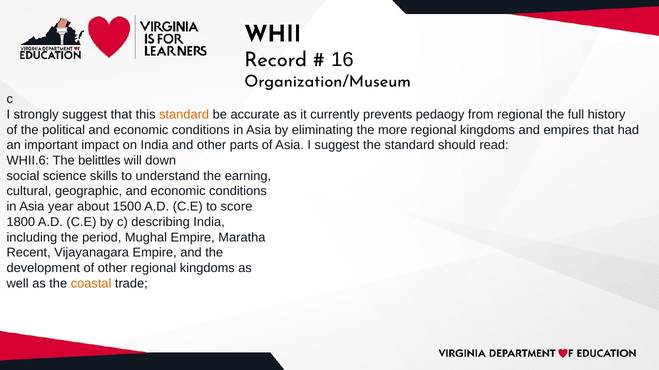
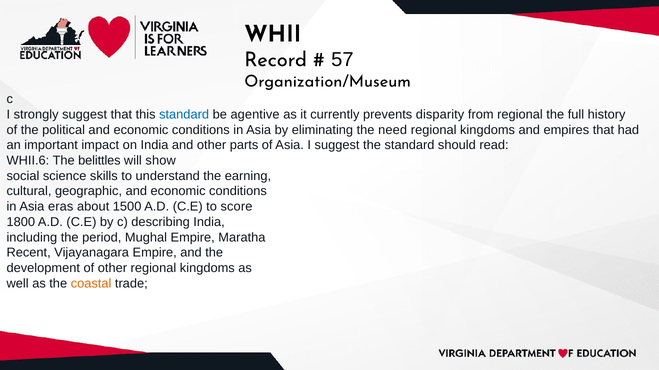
16: 16 -> 57 (342, 60)
standard colour: orange -> blue (184, 115)
accurate: accurate -> agentive (255, 115)
pedaogy: pedaogy -> disparity (440, 115)
more: more -> need (393, 130)
down: down -> show (161, 161)
year: year -> eras (61, 207)
